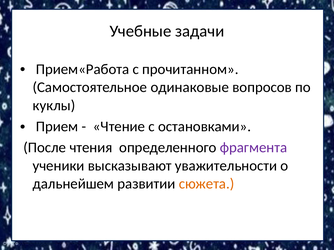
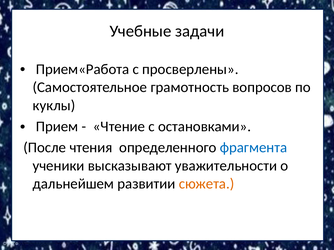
прочитанном: прочитанном -> просверлены (190, 69)
одинаковые: одинаковые -> грамотность (190, 88)
фрагмента colour: purple -> blue (254, 148)
